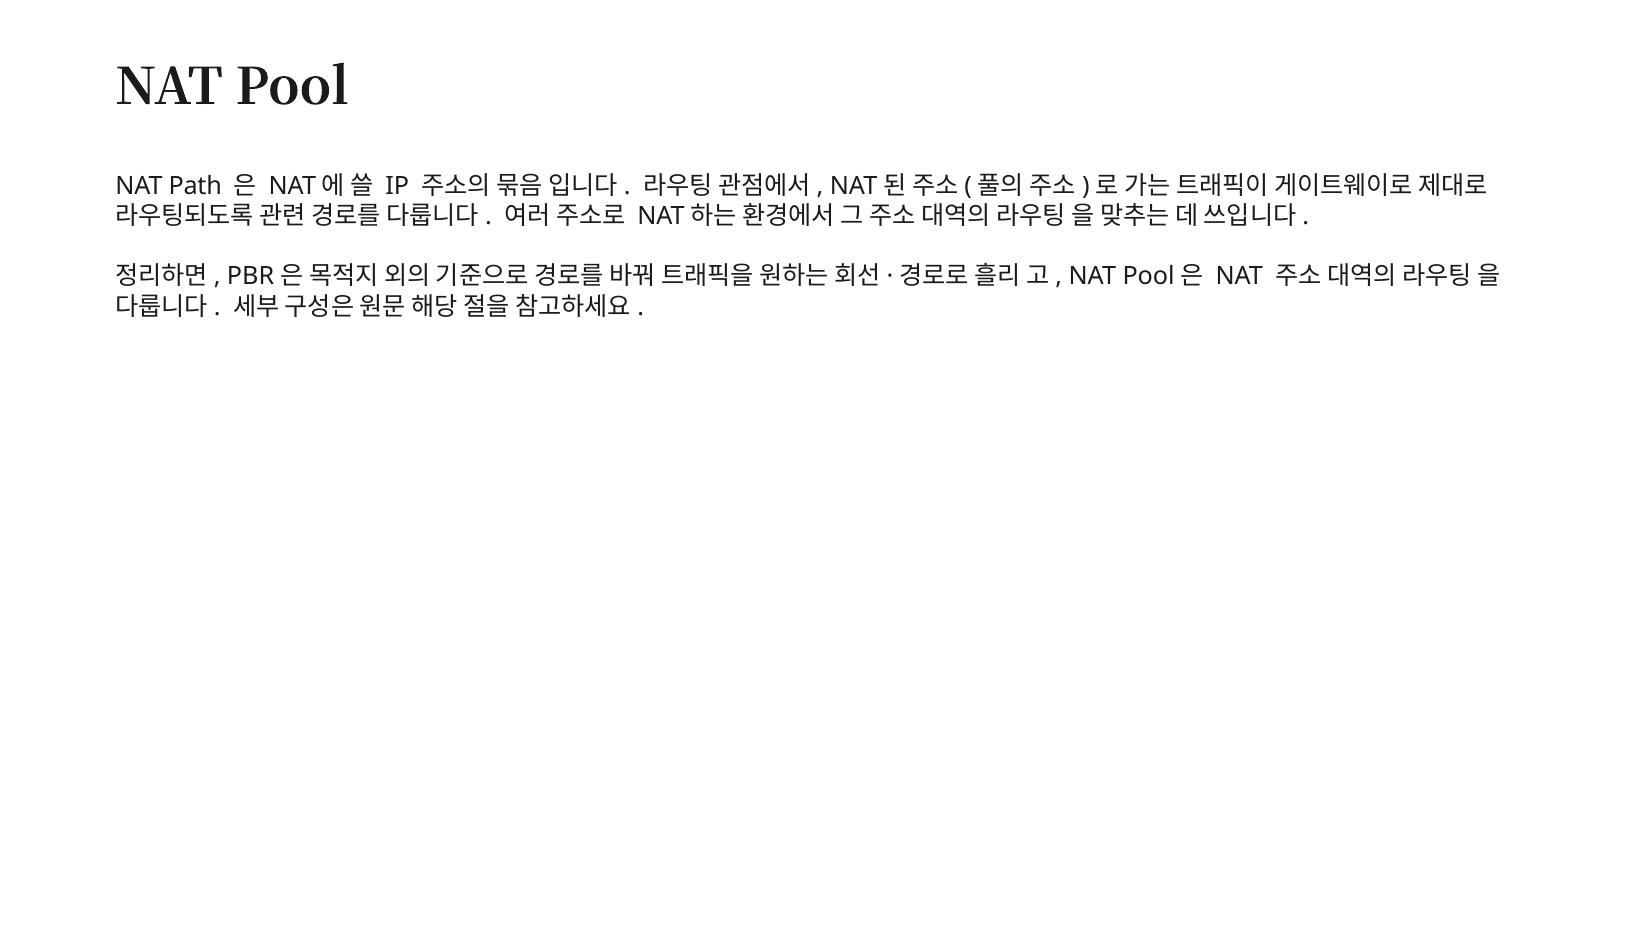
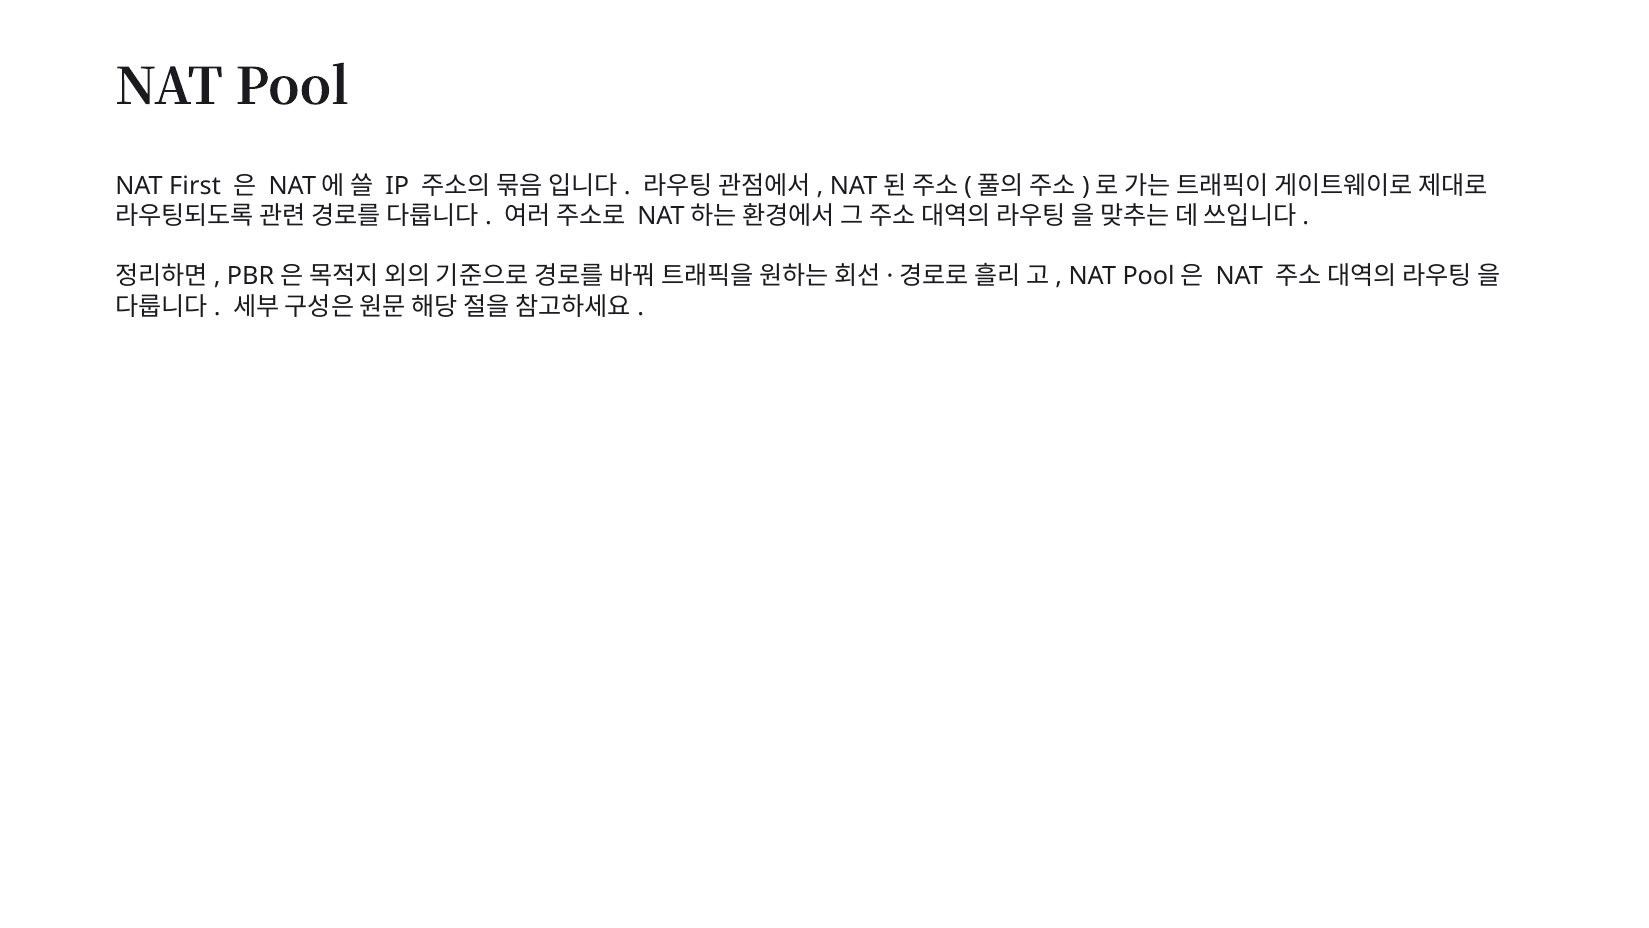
Path: Path -> First (195, 186)
